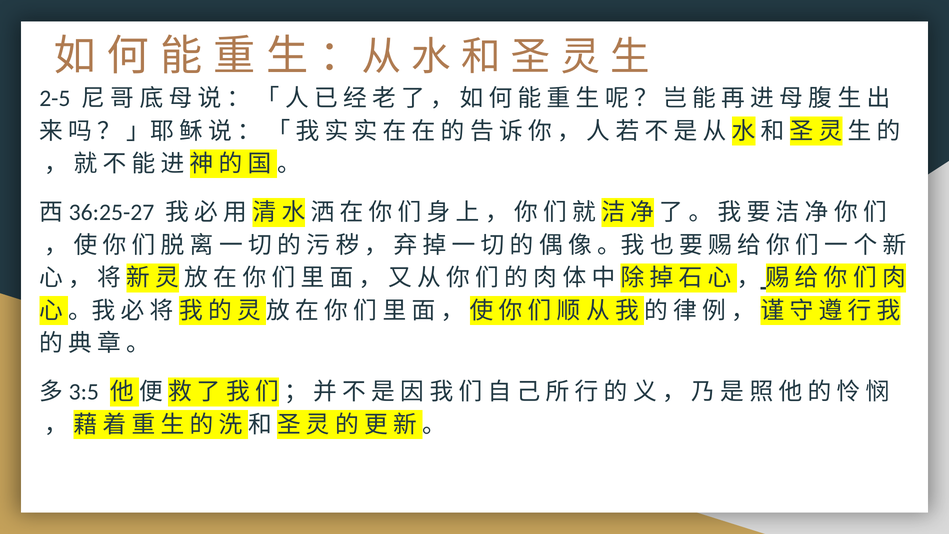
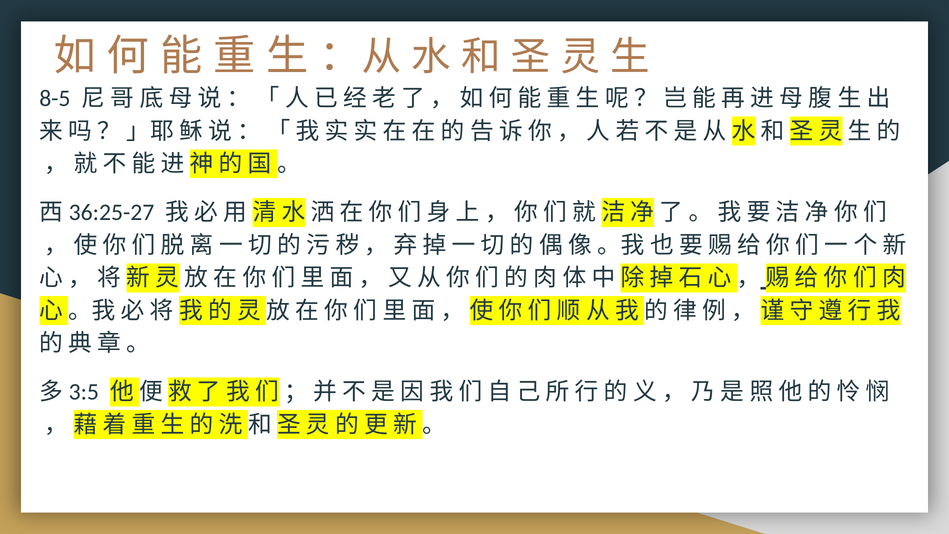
2-5: 2-5 -> 8-5 (55, 99)
